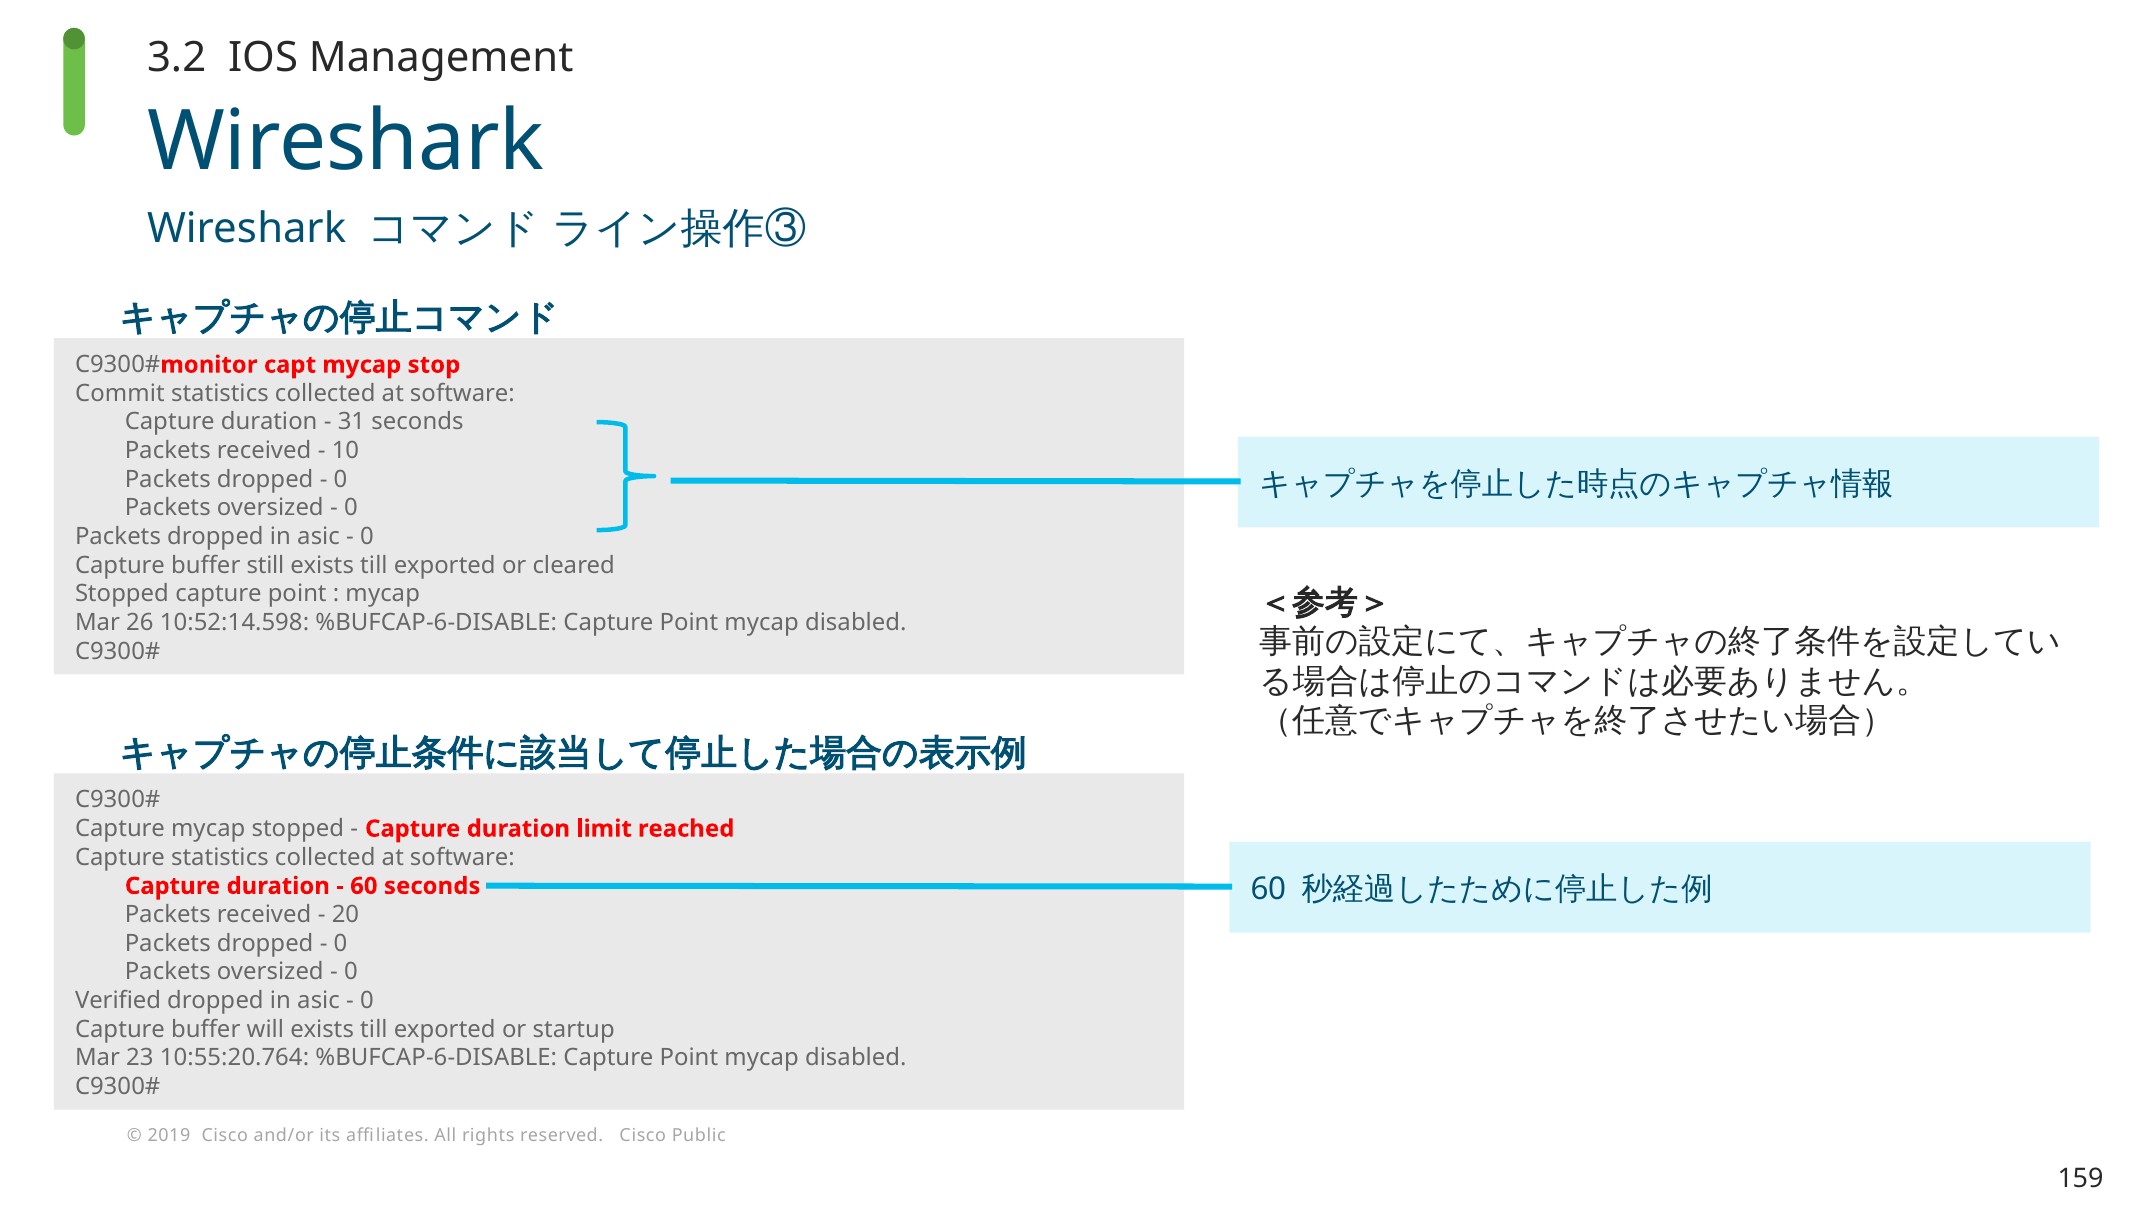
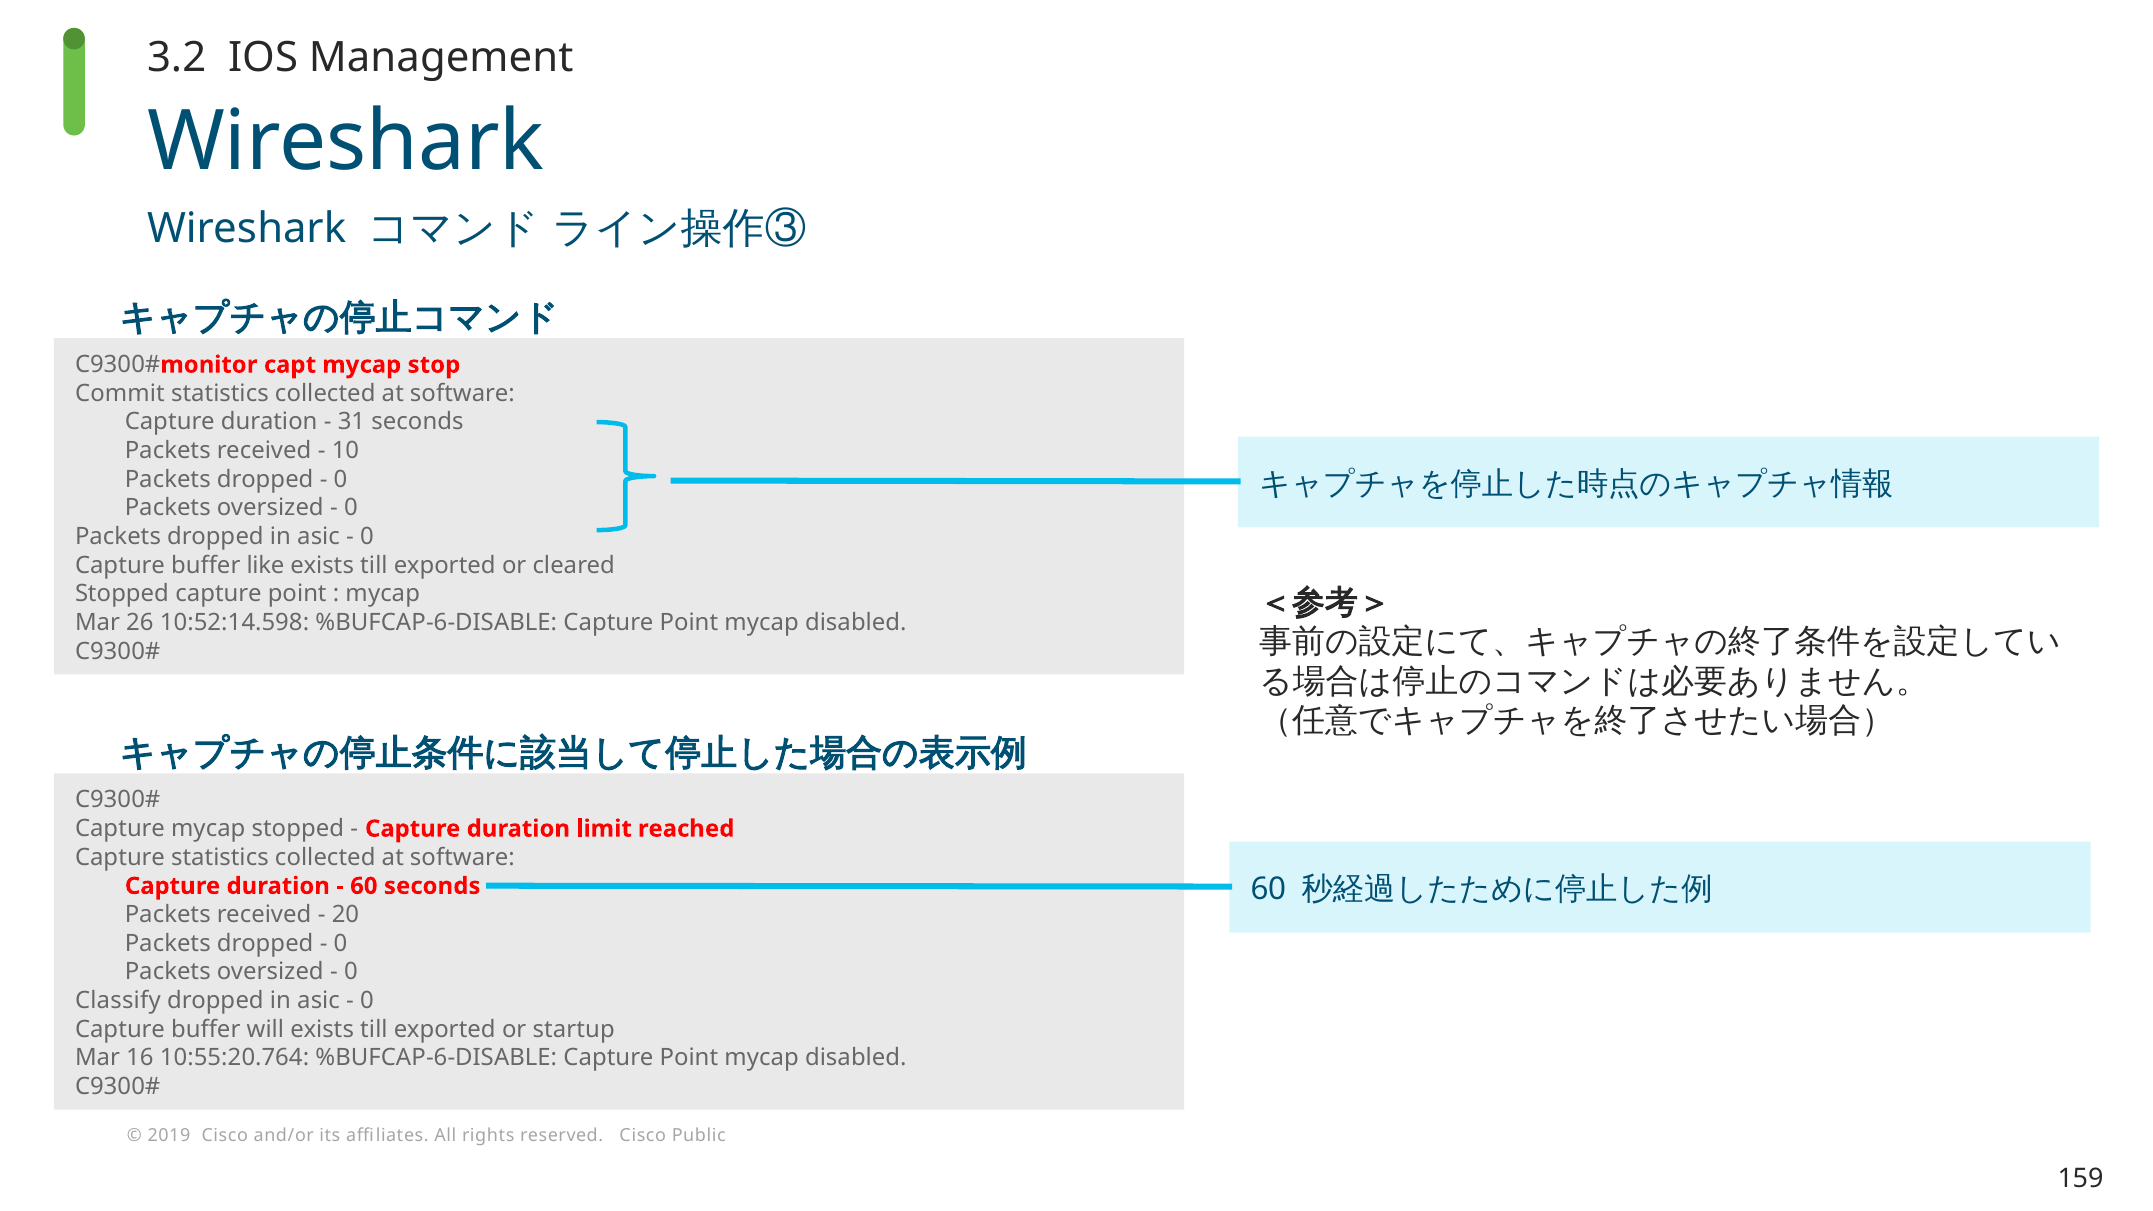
still: still -> like (265, 565)
Verified: Verified -> Classify (118, 1001)
23: 23 -> 16 (140, 1058)
